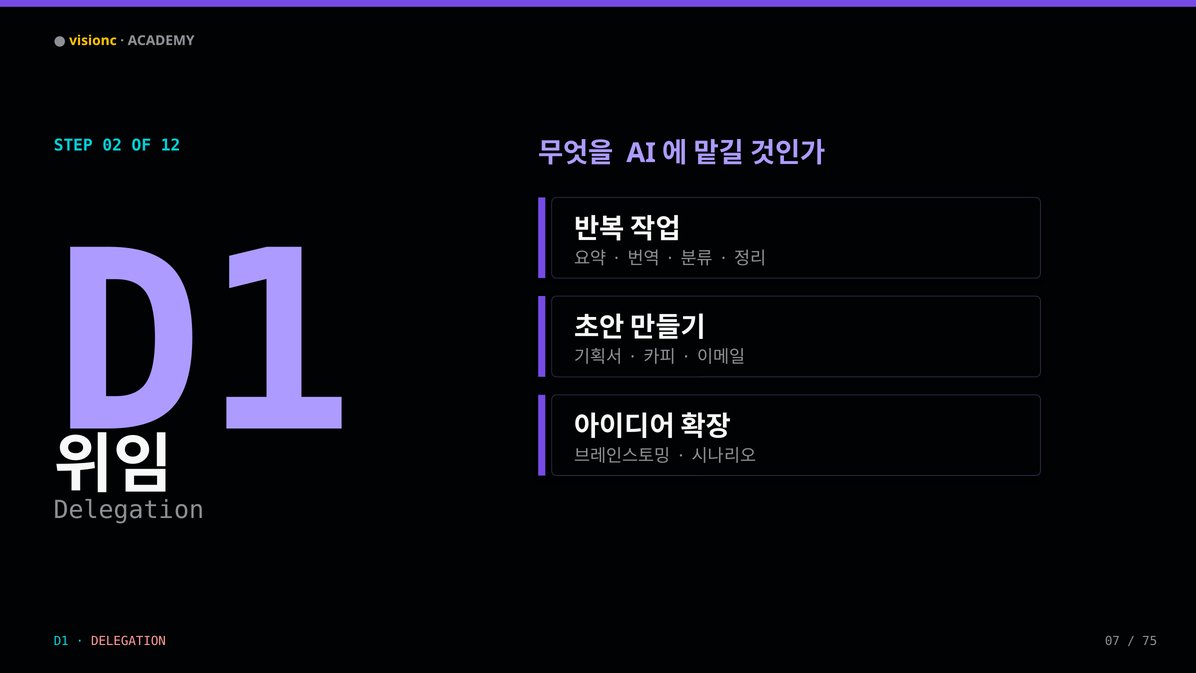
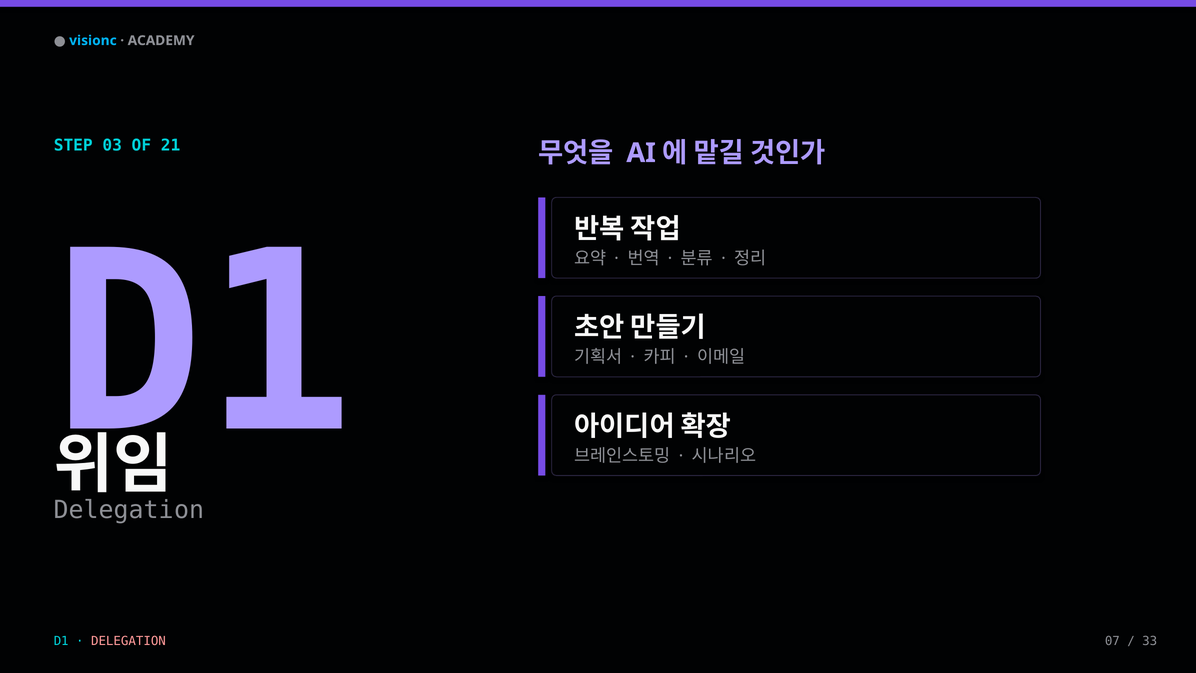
visionc colour: yellow -> light blue (93, 41)
02: 02 -> 03 (112, 145)
12: 12 -> 21 (171, 145)
75: 75 -> 33 (1150, 641)
